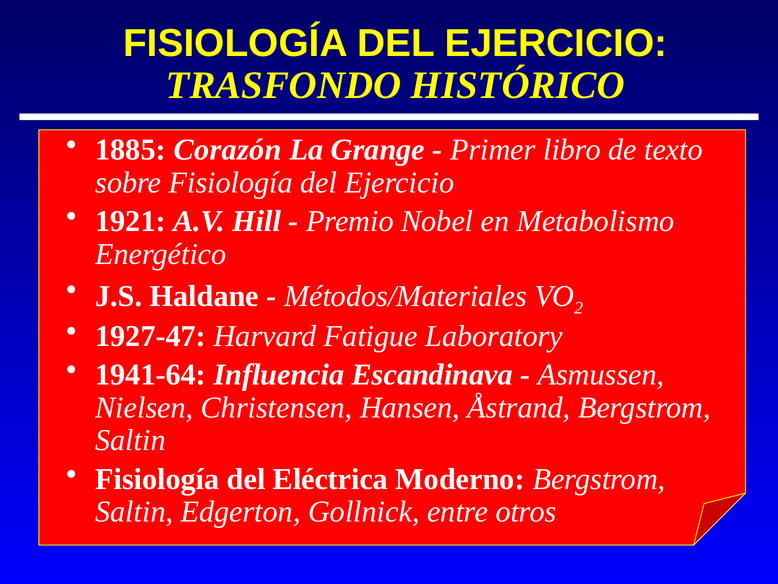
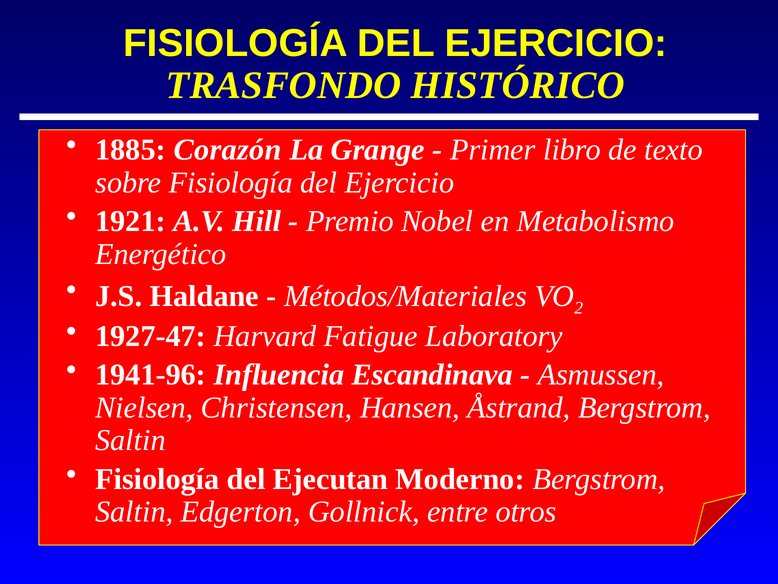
1941-64: 1941-64 -> 1941-96 (151, 375)
Eléctrica: Eléctrica -> Ejecutan (331, 479)
